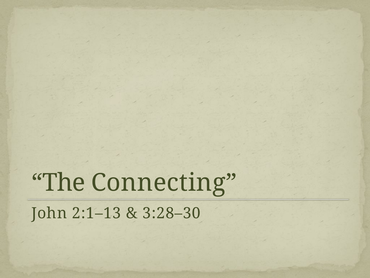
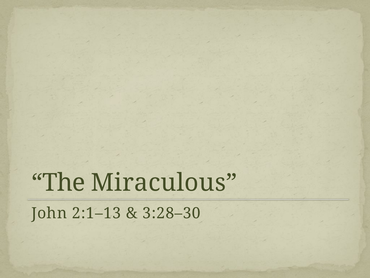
Connecting: Connecting -> Miraculous (164, 182)
